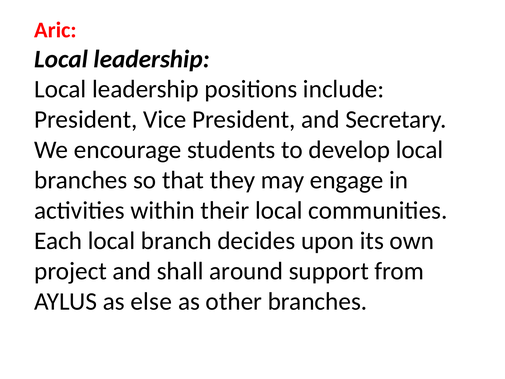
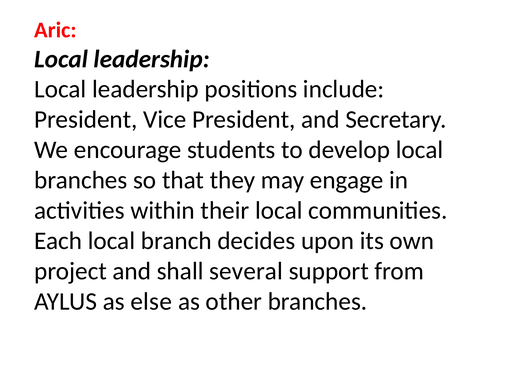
around: around -> several (246, 271)
